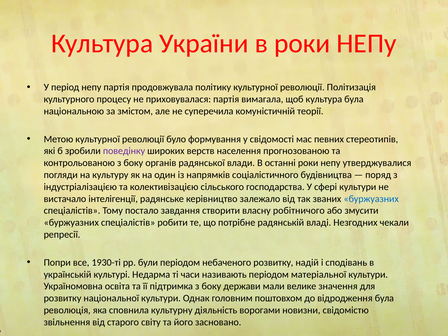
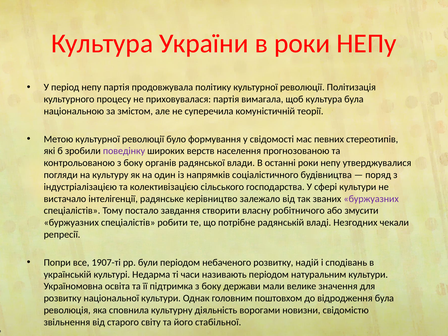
буржуазних colour: blue -> purple (371, 199)
1930-ті: 1930-ті -> 1907-ті (106, 262)
матеріальної: матеріальної -> натуральним (319, 274)
засновано: засновано -> стабільної (218, 322)
